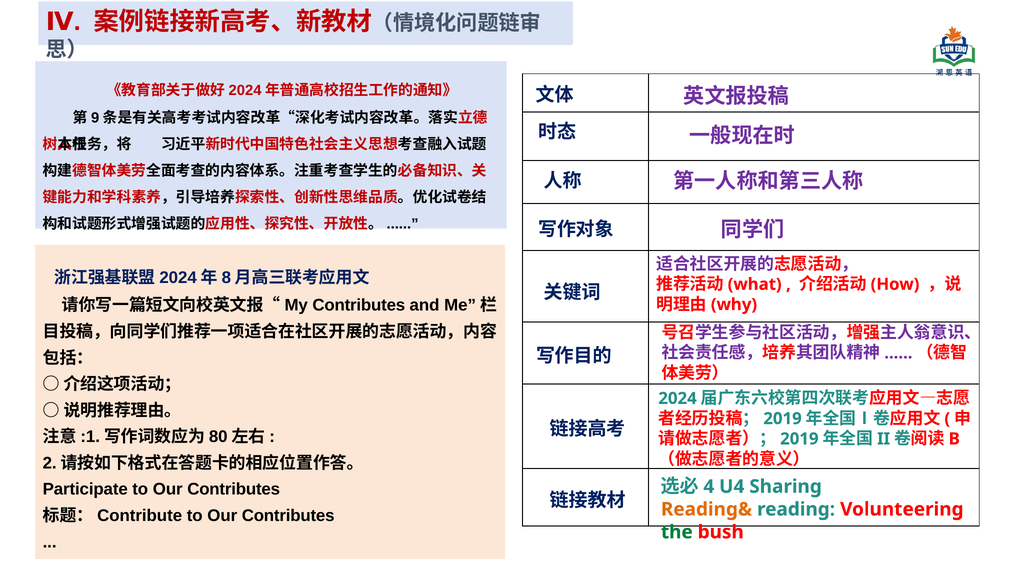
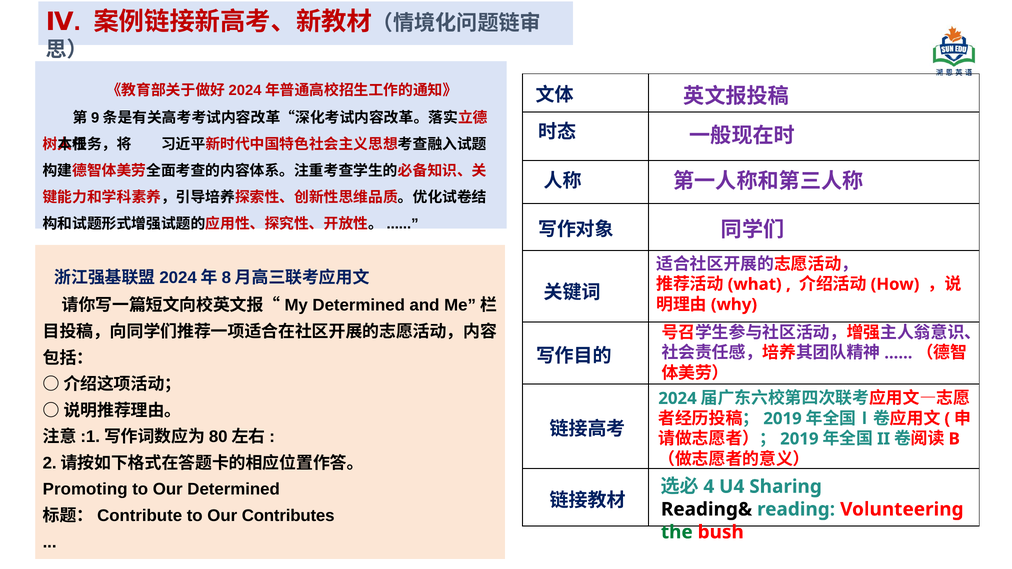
Contributes: Contributes -> Determined (359, 306)
Participate: Participate -> Promoting (85, 490)
Contributes: Contributes -> Determined (234, 490)
Reading& colour: orange -> black (707, 510)
